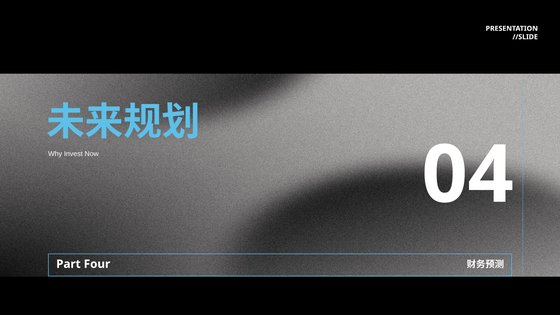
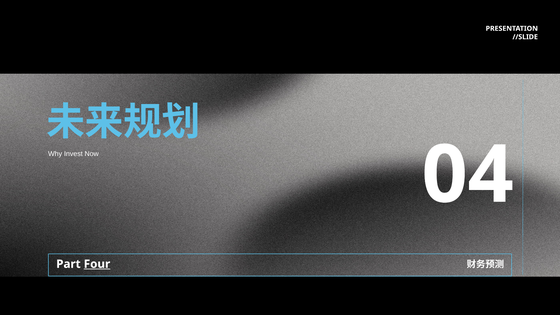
Four underline: none -> present (97, 264)
